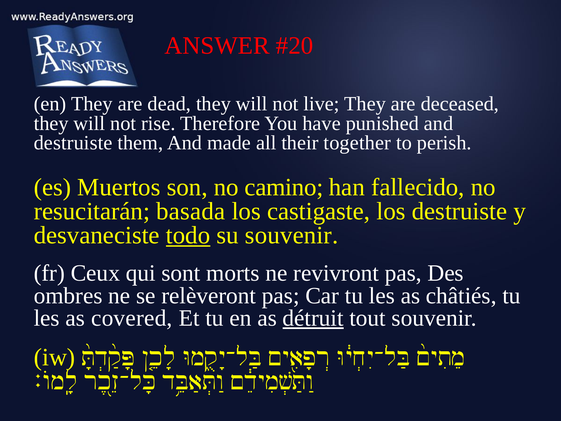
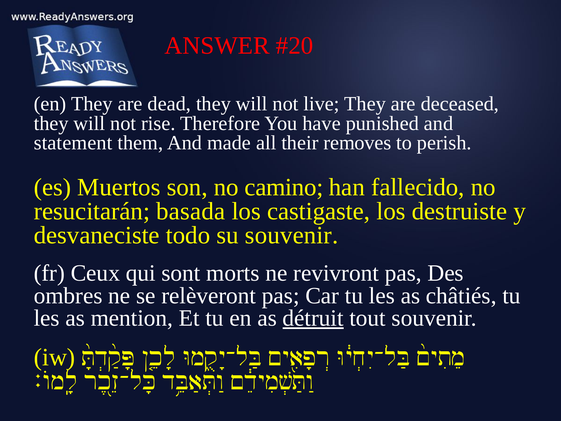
destruiste: destruiste -> statement (73, 143)
together: together -> removes (357, 143)
todo underline: present -> none (188, 235)
covered: covered -> mention (132, 318)
